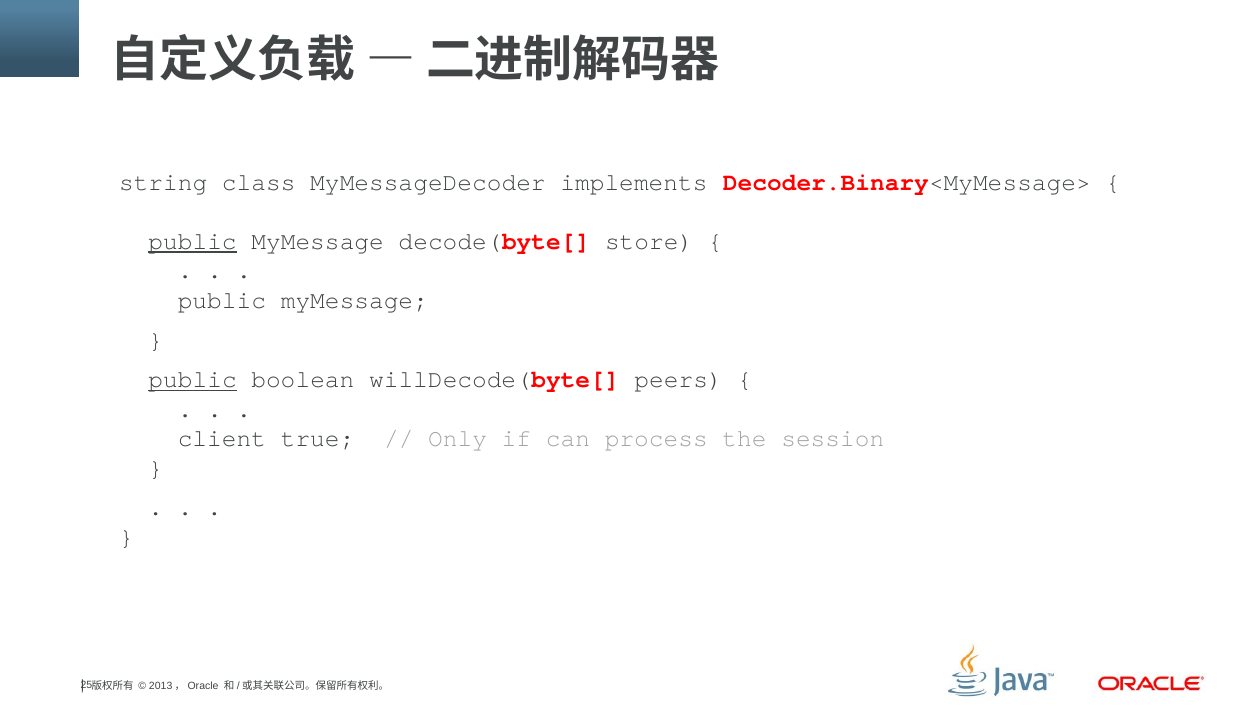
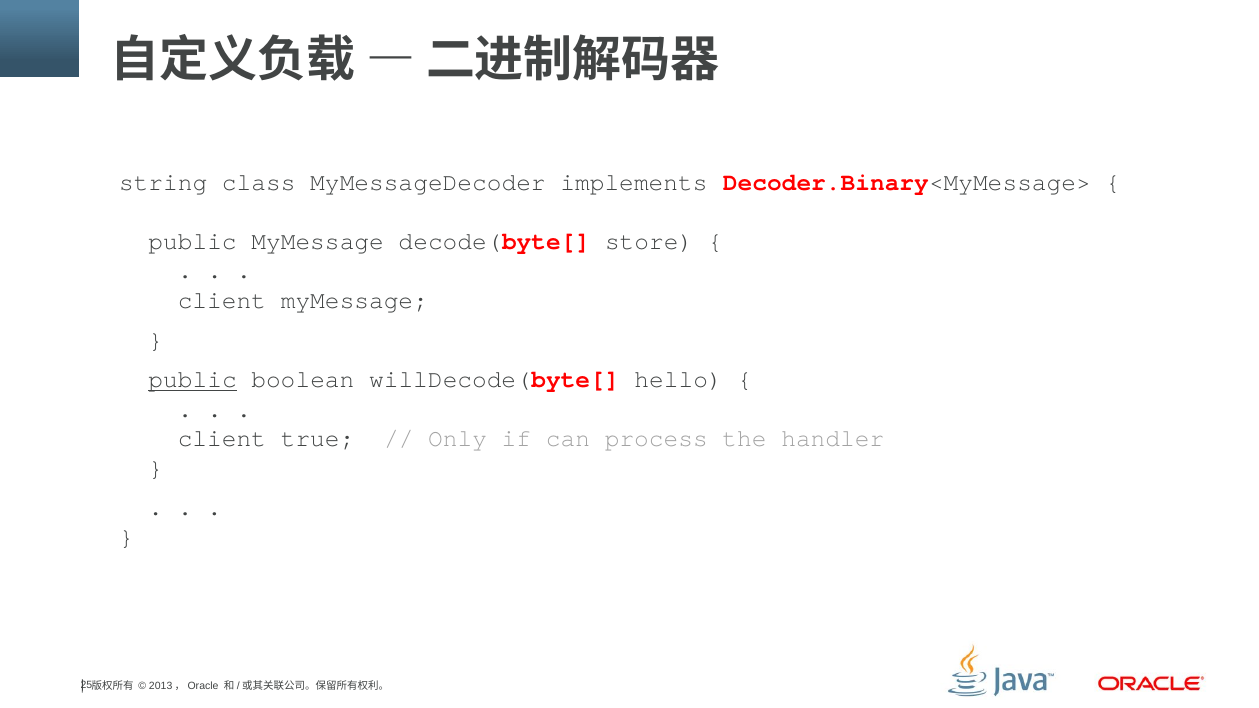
public underline: present -> none (193, 241)
public: public -> client (222, 300)
peers: peers -> hello (679, 380)
session: session -> handler (833, 439)
